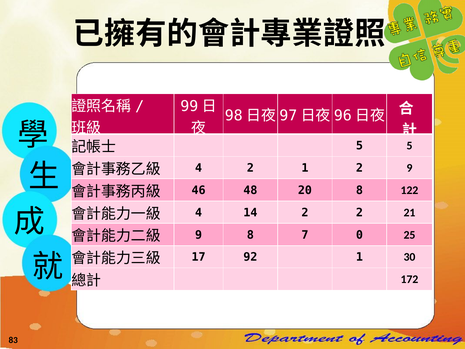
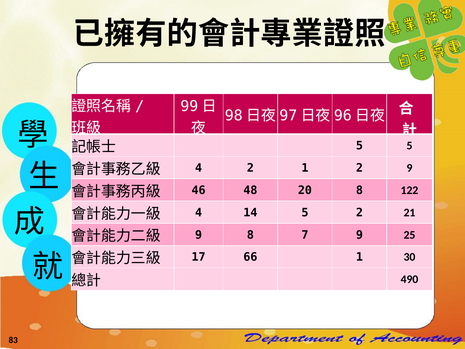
14 2: 2 -> 5 (305, 212)
7 0: 0 -> 9 (359, 235)
92: 92 -> 66 (250, 257)
172: 172 -> 490 (409, 279)
